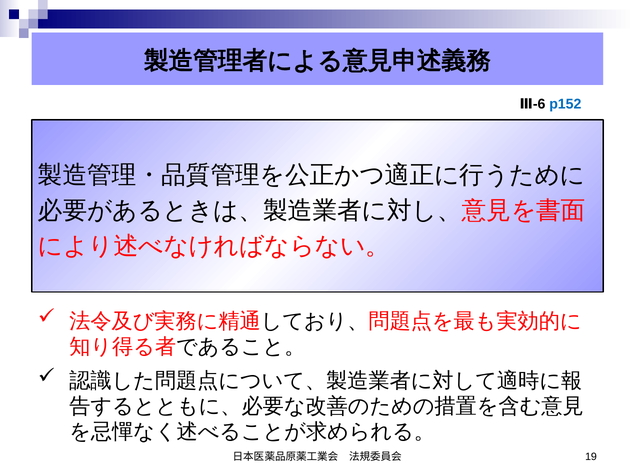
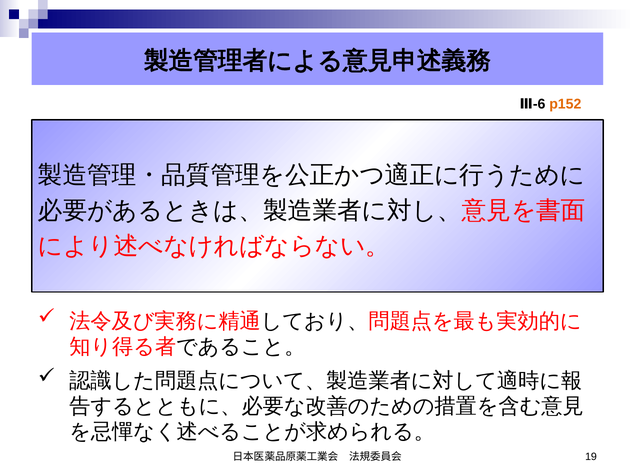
p152 colour: blue -> orange (565, 104)
